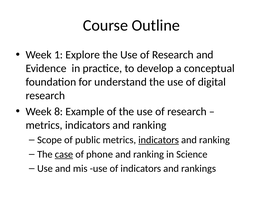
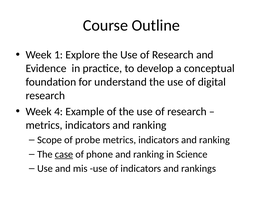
8: 8 -> 4 (59, 112)
public: public -> probe (88, 140)
indicators underline: present -> none (159, 140)
